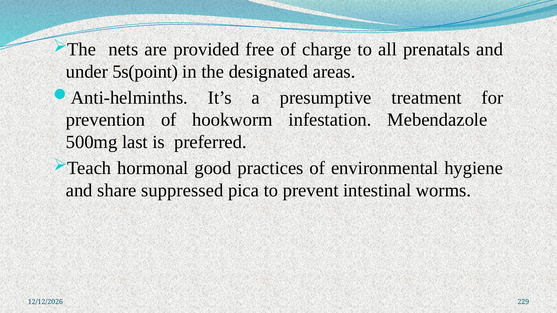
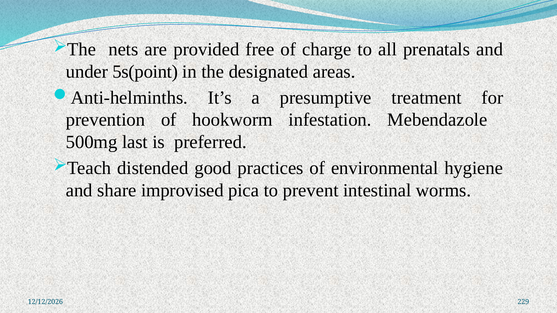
hormonal: hormonal -> distended (153, 168)
suppressed: suppressed -> improvised (182, 191)
